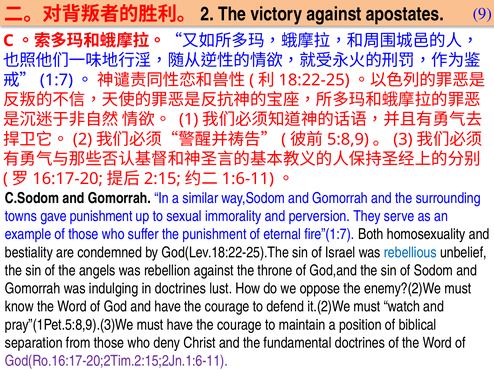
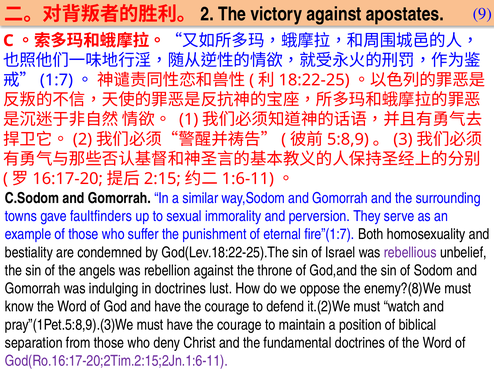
gave punishment: punishment -> faultfinders (101, 217)
rebellious colour: blue -> purple (410, 253)
enemy?(2)We: enemy?(2)We -> enemy?(8)We (403, 289)
